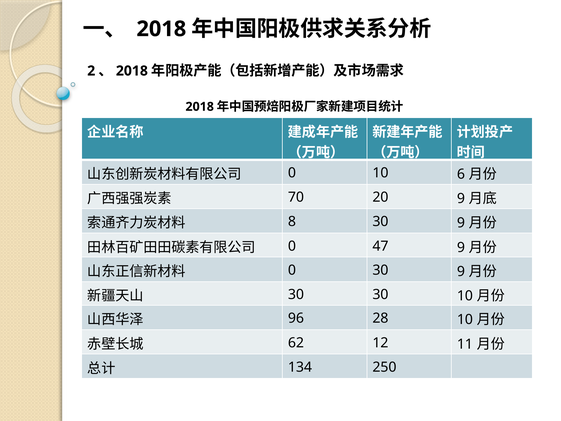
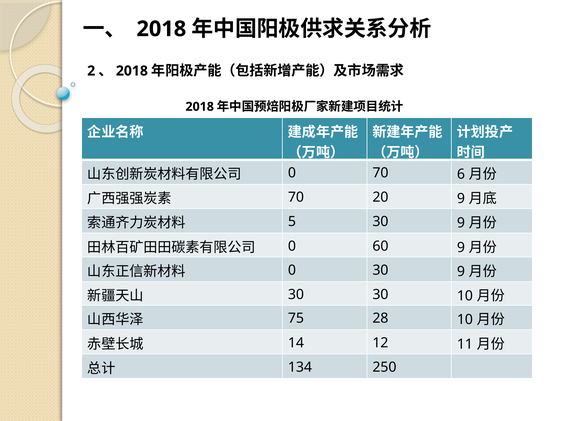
0 10: 10 -> 70 (380, 173)
8: 8 -> 5 (292, 222)
47: 47 -> 60 (380, 246)
96: 96 -> 75 (296, 318)
62: 62 -> 14 (296, 343)
